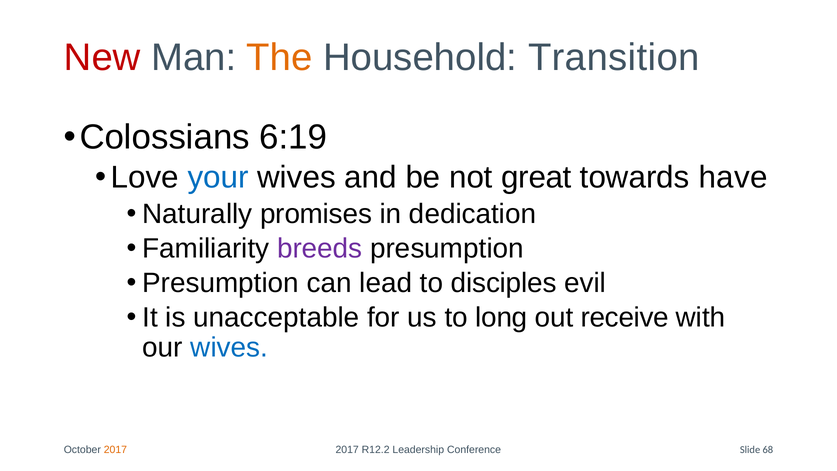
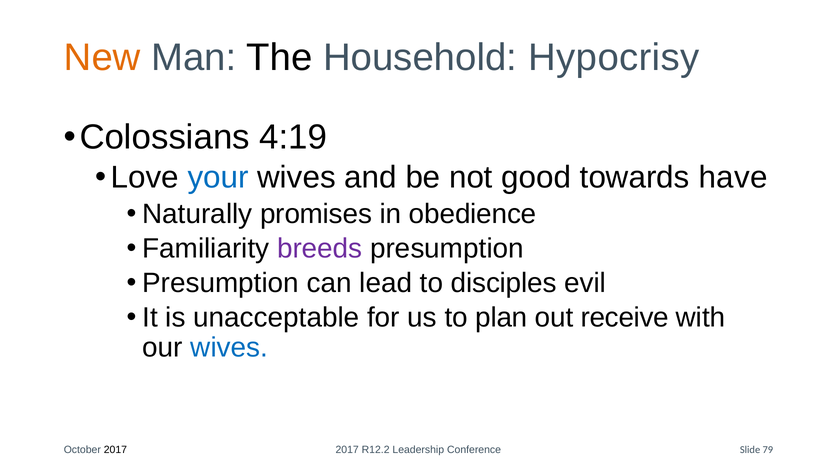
New colour: red -> orange (102, 57)
The colour: orange -> black (279, 57)
Transition: Transition -> Hypocrisy (614, 57)
6:19: 6:19 -> 4:19 (293, 137)
great: great -> good (536, 178)
dedication: dedication -> obedience (473, 214)
long: long -> plan (501, 317)
2017 colour: orange -> black (115, 450)
68: 68 -> 79 (768, 450)
